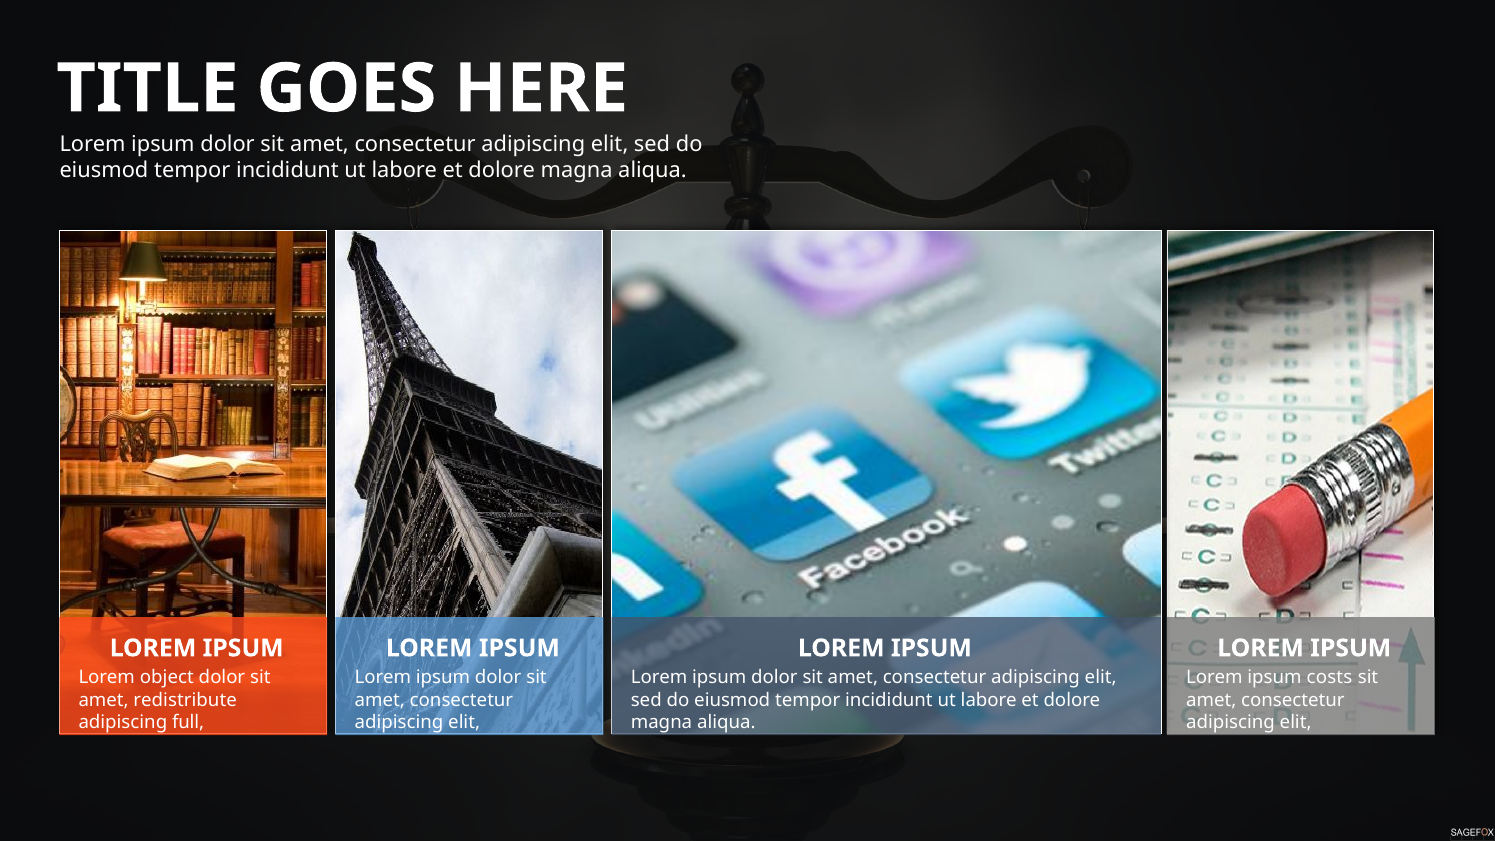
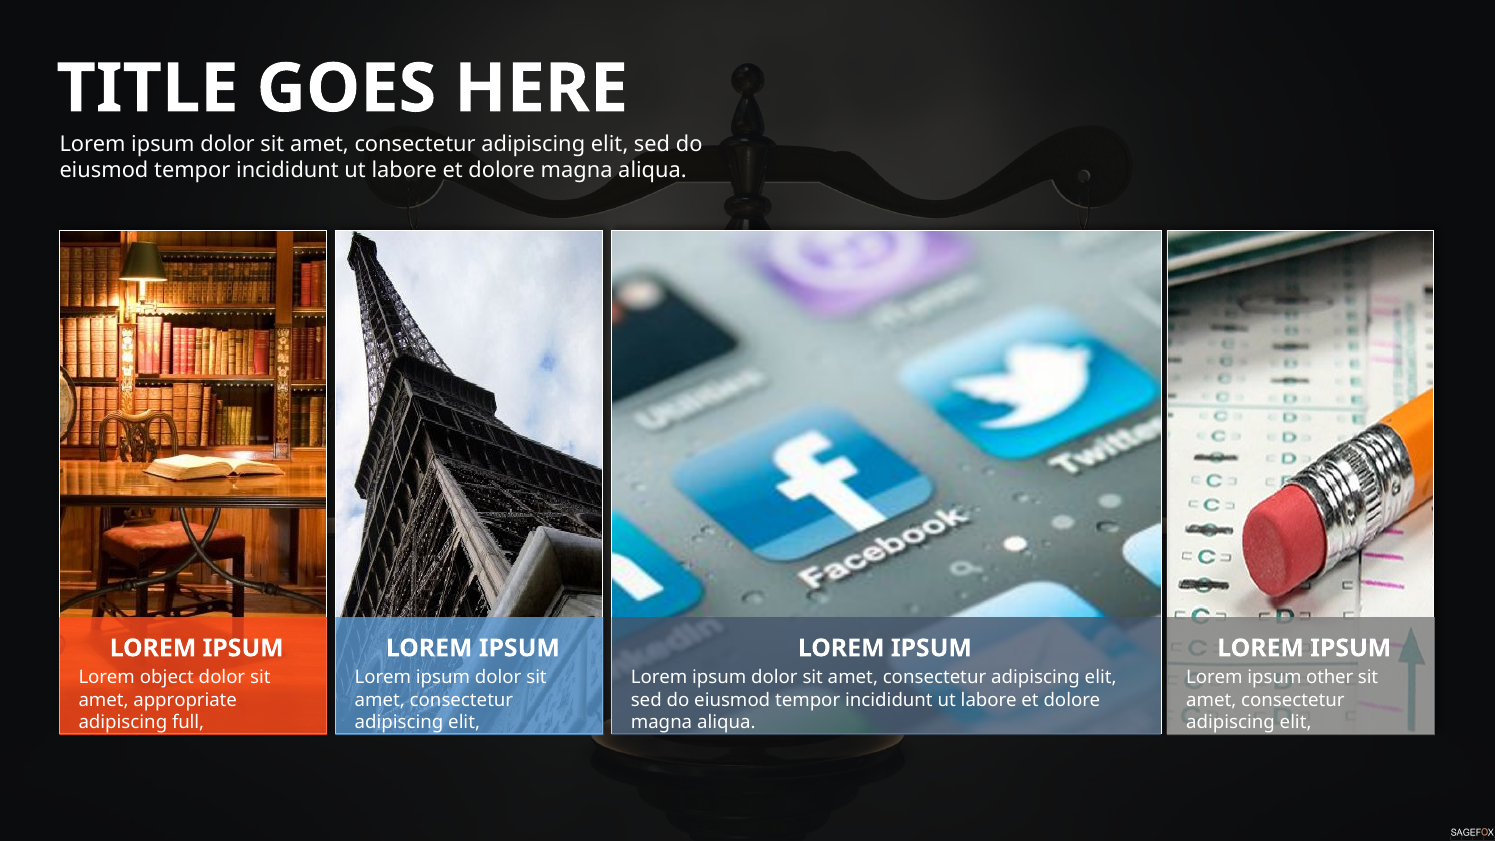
costs: costs -> other (1330, 678)
redistribute: redistribute -> appropriate (185, 700)
